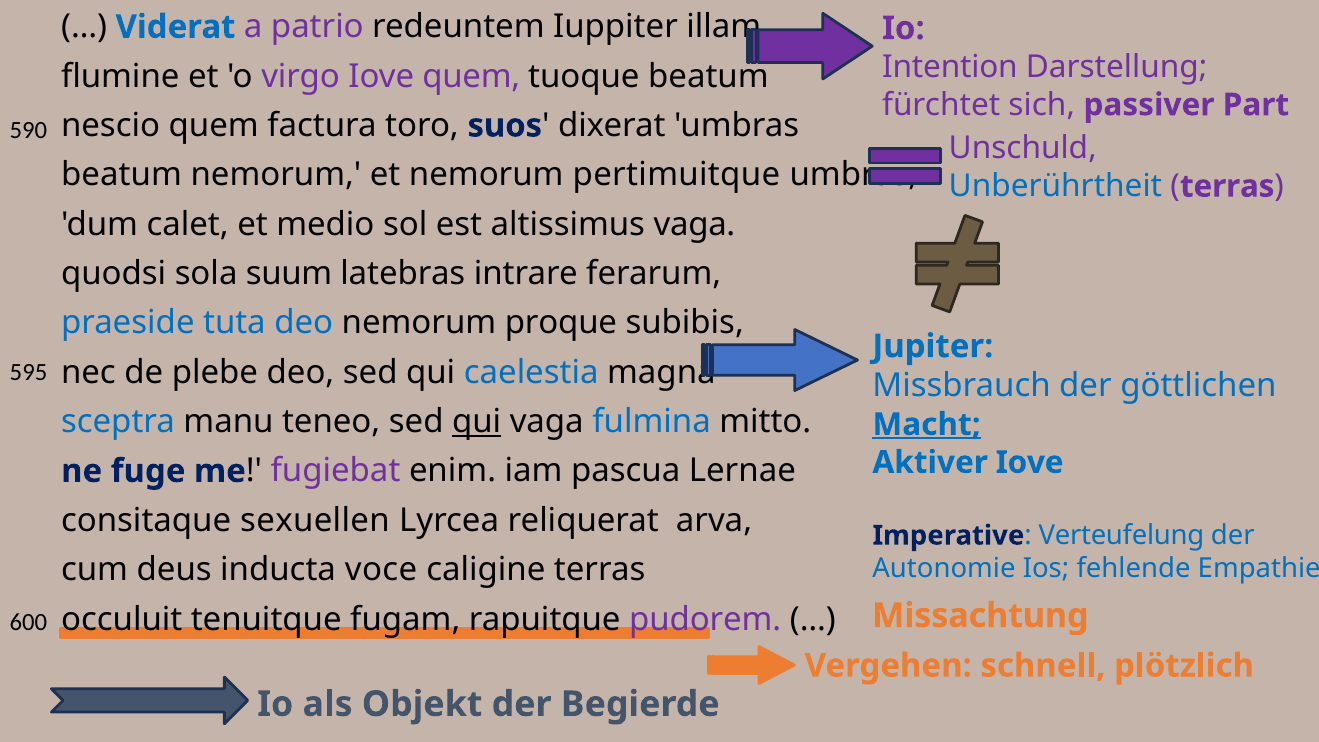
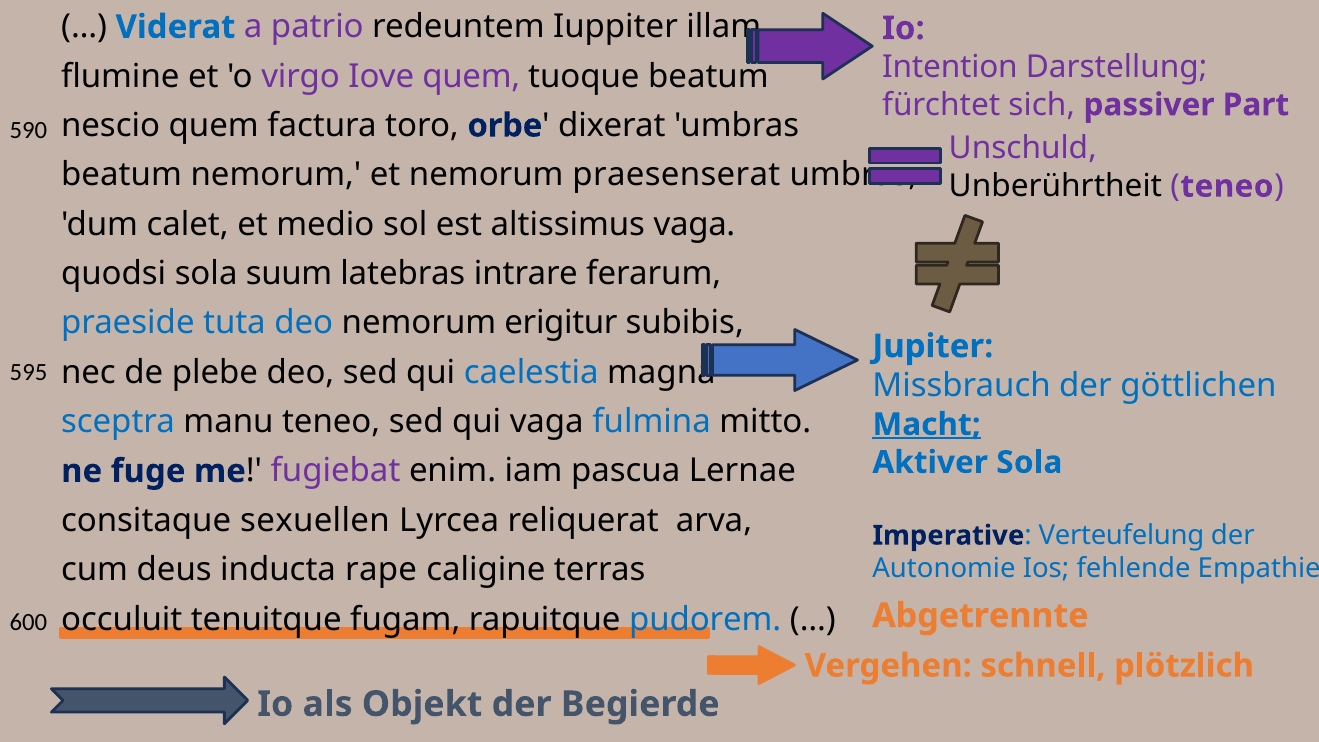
suos: suos -> orbe (505, 126)
pertimuitque: pertimuitque -> praesenserat (676, 175)
Unberührtheit colour: blue -> black (1055, 186)
terras: terras -> teneo (1227, 186)
proque: proque -> erigitur (561, 323)
qui underline: present -> none (477, 422)
Aktiver Iove: Iove -> Sola (1029, 462)
voce: voce -> rape (381, 570)
pudorem colour: purple -> blue (705, 619)
Missachtung: Missachtung -> Abgetrennte (980, 616)
